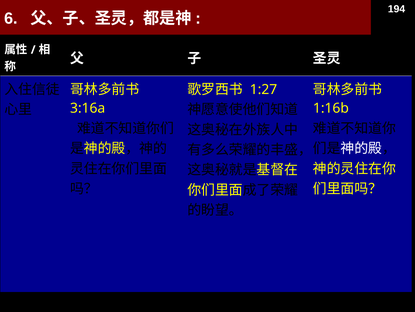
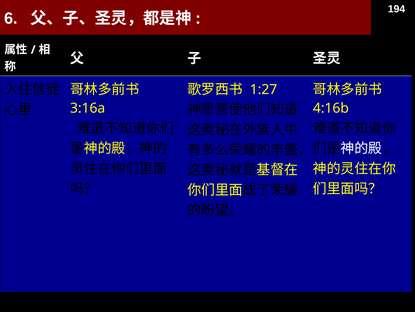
1:16b: 1:16b -> 4:16b (331, 108)
